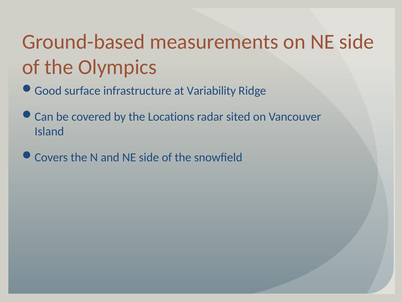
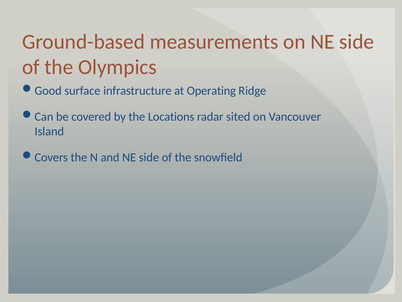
Variability: Variability -> Operating (211, 91)
